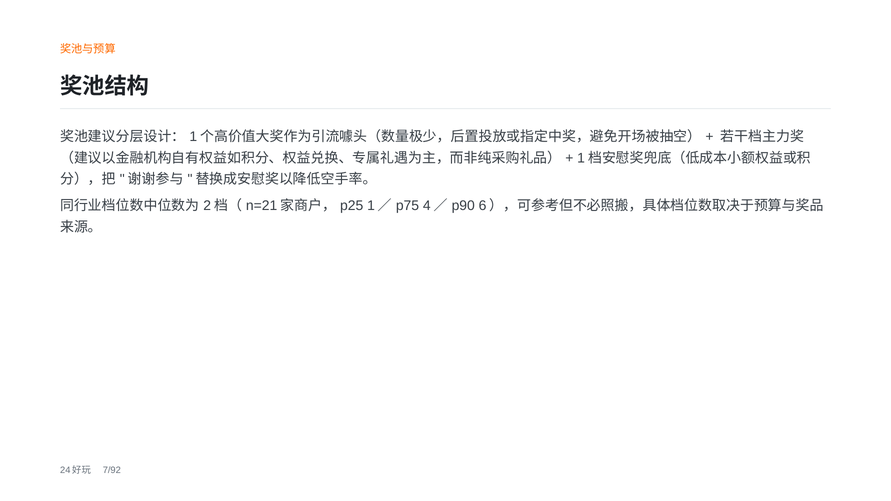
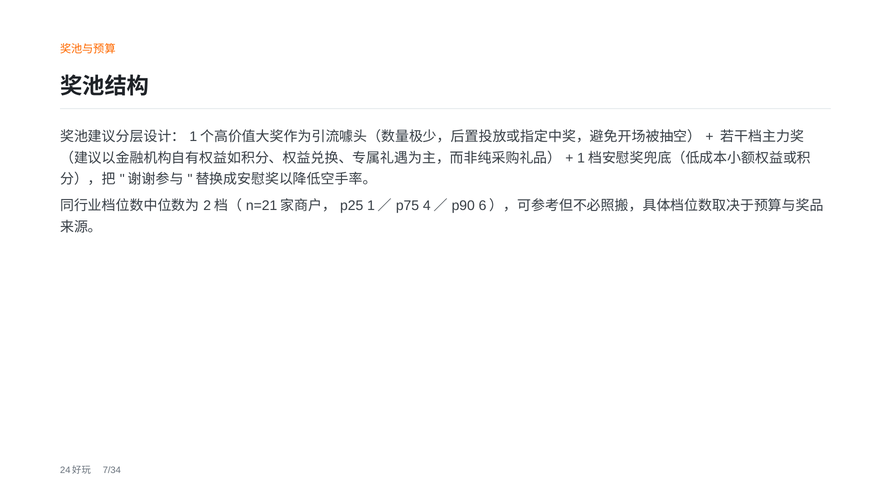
7/92: 7/92 -> 7/34 (112, 470)
